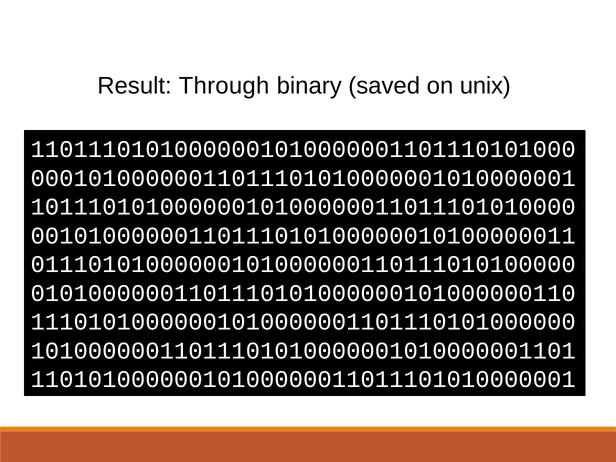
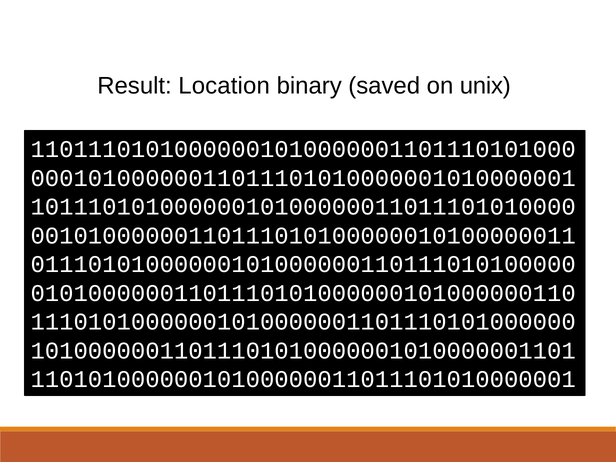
Through: Through -> Location (224, 86)
